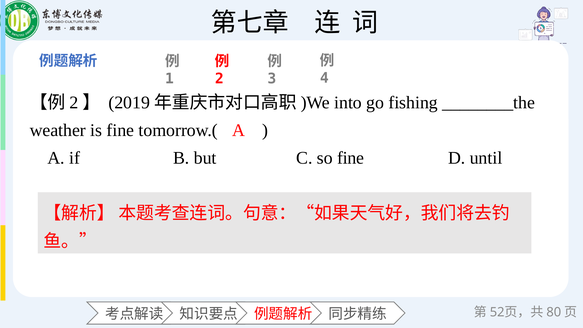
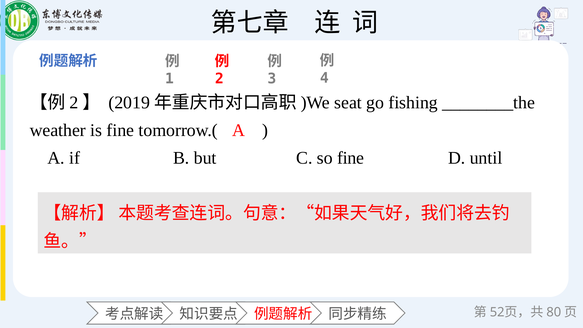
into: into -> seat (348, 103)
